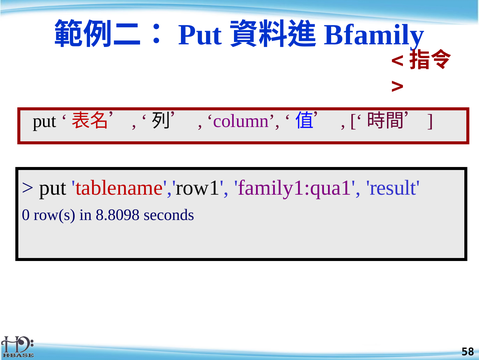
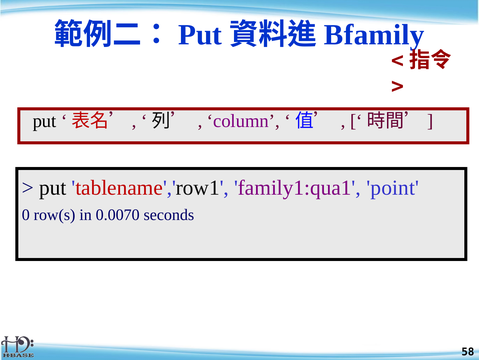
result: result -> point (393, 188)
8.8098: 8.8098 -> 0.0070 (118, 215)
